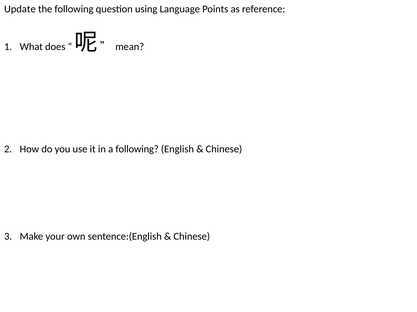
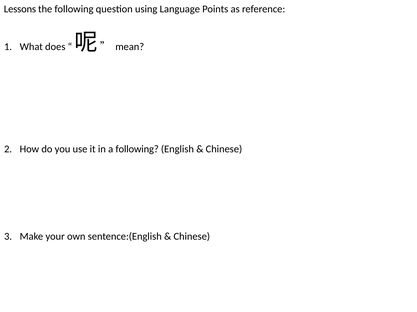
Update: Update -> Lessons (20, 9)
